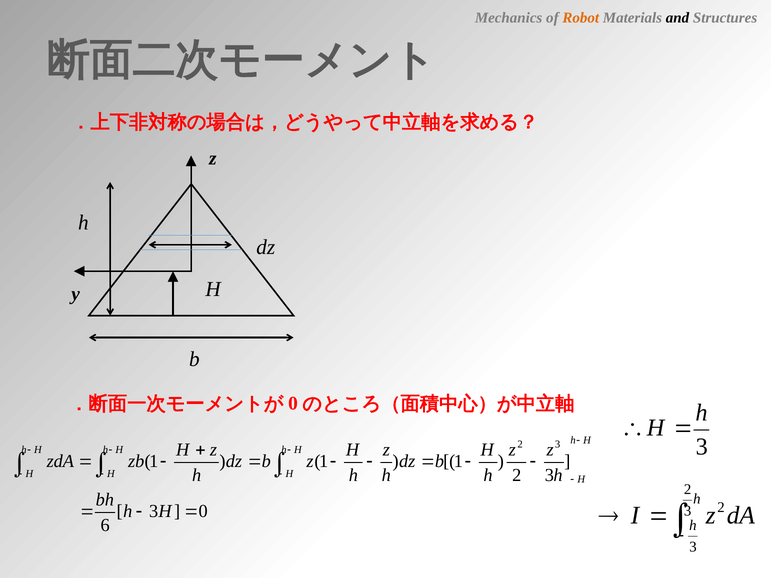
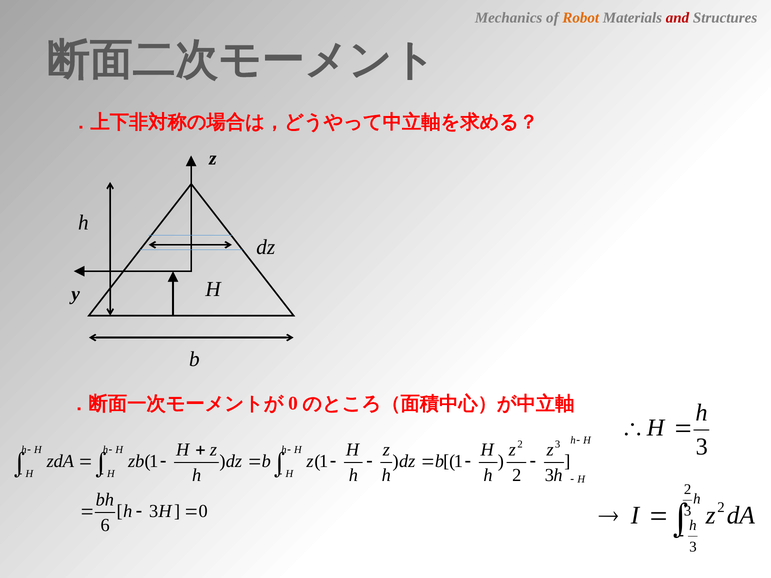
and colour: black -> red (677, 18)
